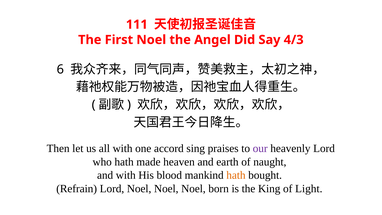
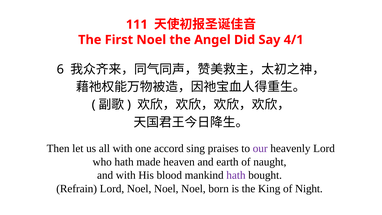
4/3: 4/3 -> 4/1 (294, 40)
hath colour: orange -> purple (236, 175)
Light: Light -> Night (309, 189)
